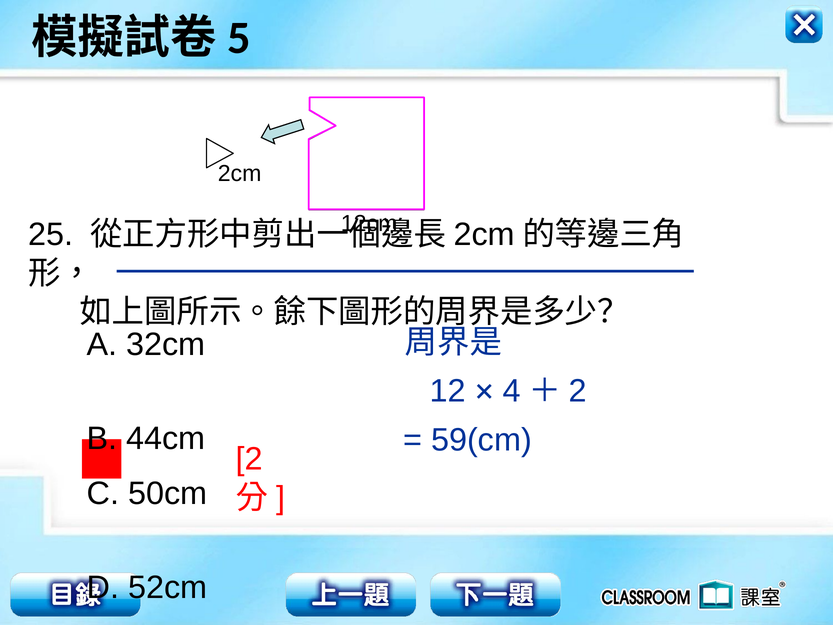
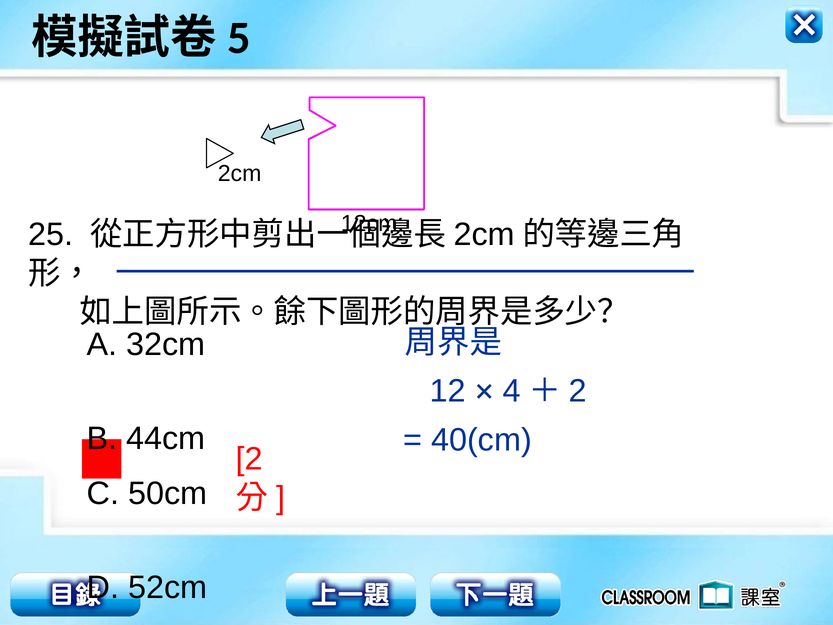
59(cm: 59(cm -> 40(cm (482, 440)
